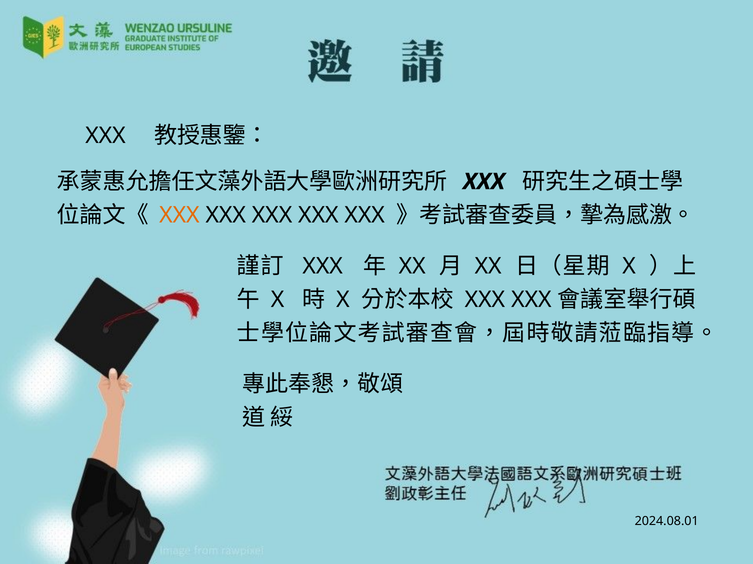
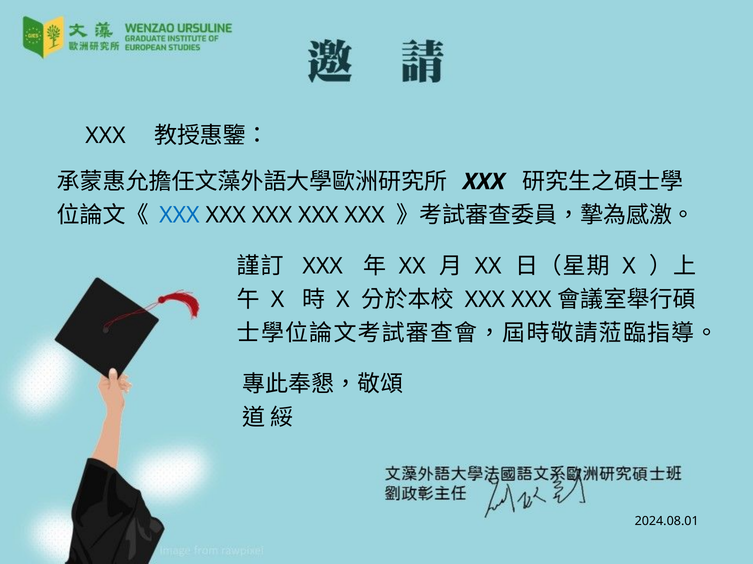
XXX colour: orange -> blue (179, 215)
